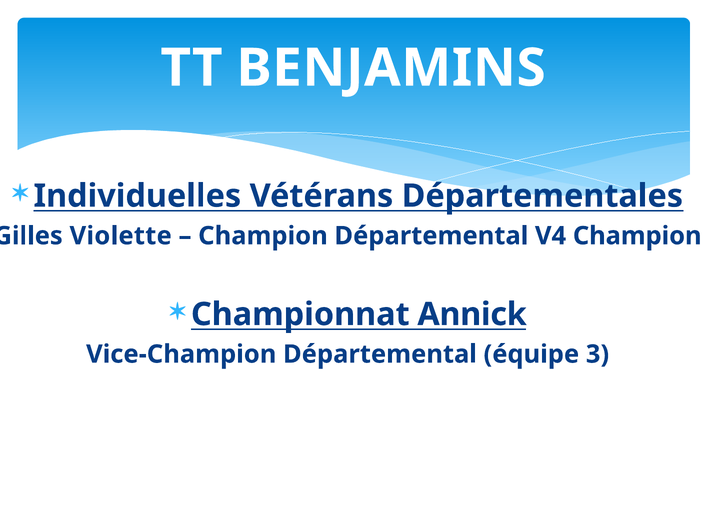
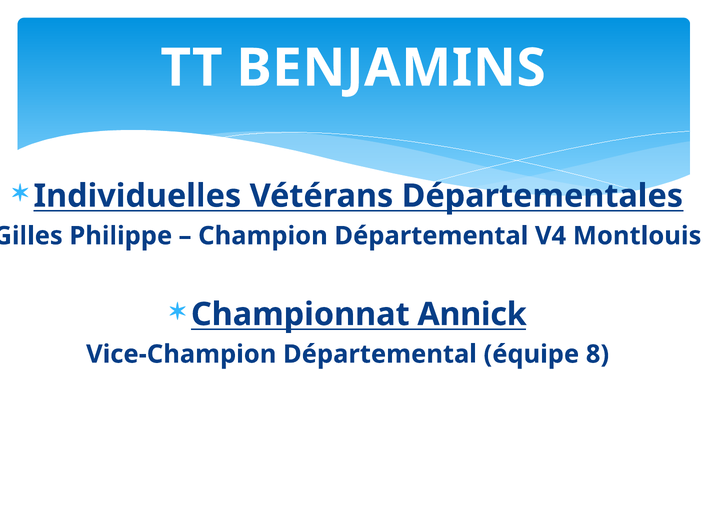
Violette: Violette -> Philippe (121, 236)
V4 Champion: Champion -> Montlouis (637, 236)
3: 3 -> 8 (597, 354)
